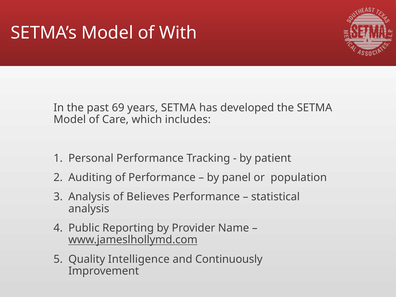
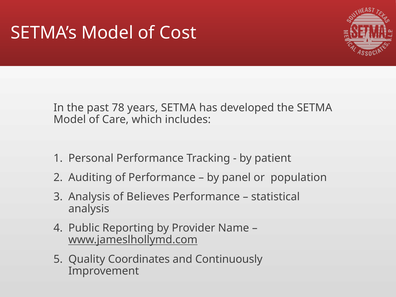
With: With -> Cost (178, 33)
69: 69 -> 78 (118, 108)
Intelligence: Intelligence -> Coordinates (139, 259)
